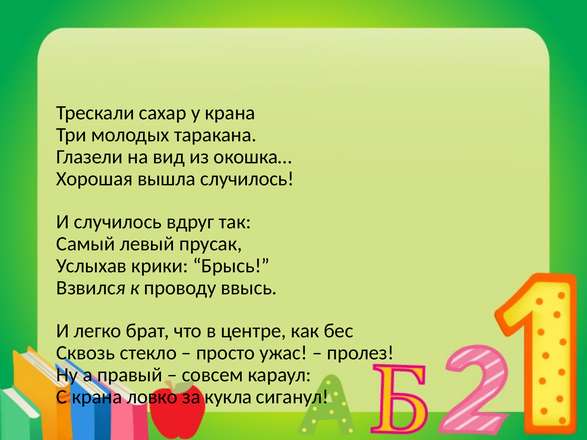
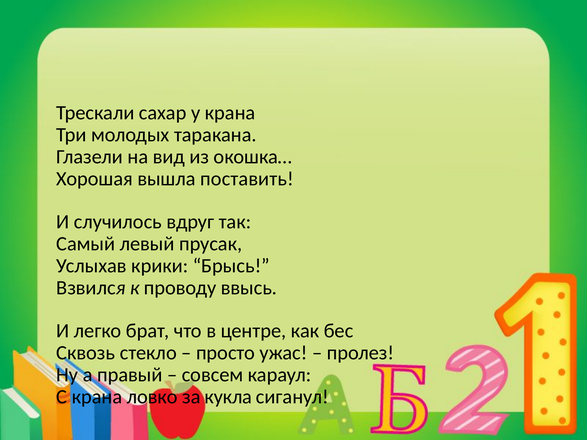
вышла случилось: случилось -> поставить (247, 179)
